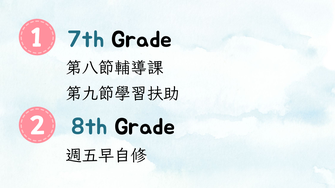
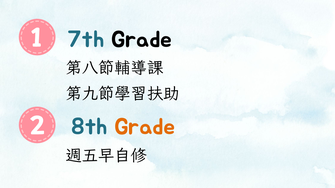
Grade colour: black -> orange (145, 127)
